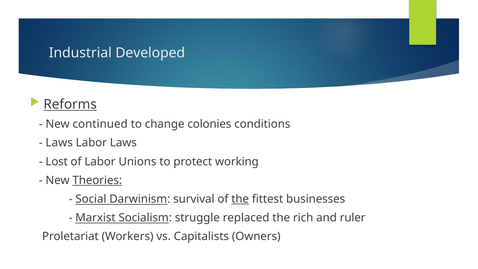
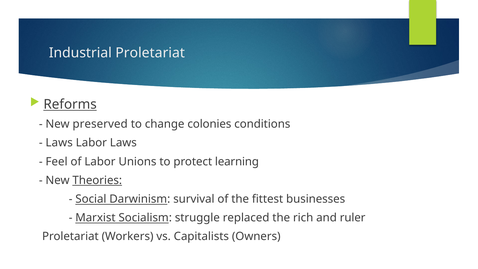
Industrial Developed: Developed -> Proletariat (150, 53)
continued: continued -> preserved (100, 124)
Lost: Lost -> Feel (57, 161)
working: working -> learning (237, 161)
the underline: present -> none (240, 199)
